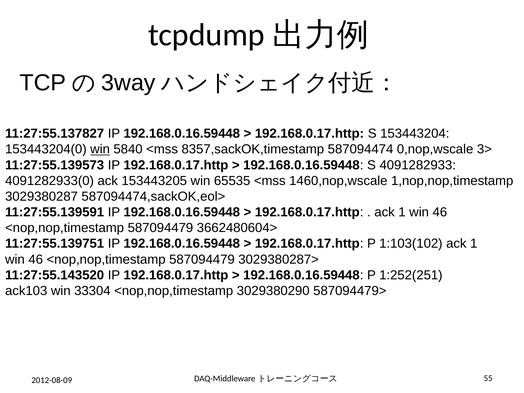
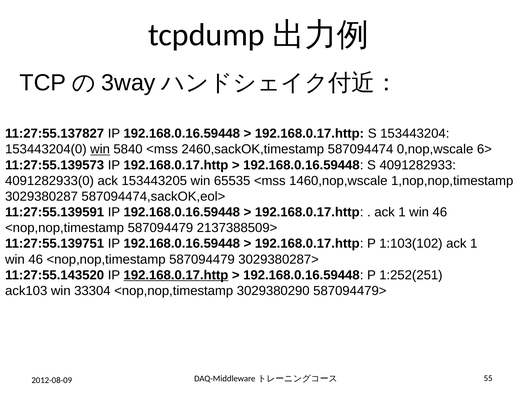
8357,sackOK,timestamp: 8357,sackOK,timestamp -> 2460,sackOK,timestamp (253, 149)
3>: 3> -> 6> (484, 149)
3662480604>: 3662480604> -> 2137388509> (237, 228)
192.168.0.17.http underline: none -> present (176, 275)
